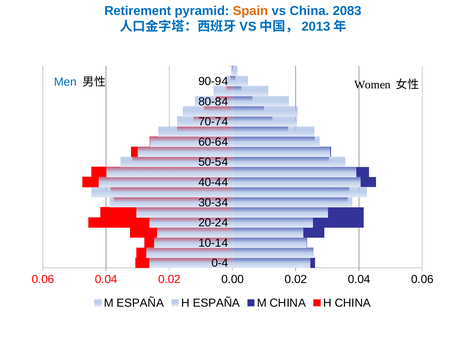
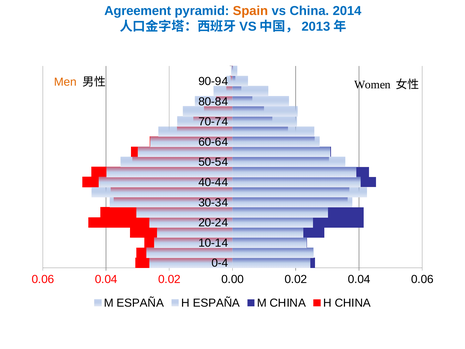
Retirement: Retirement -> Agreement (138, 11)
2083: 2083 -> 2014 (347, 11)
Men colour: blue -> orange (65, 82)
